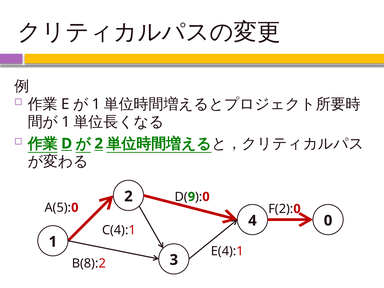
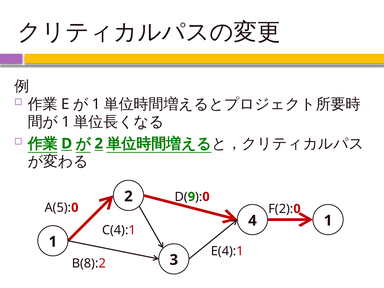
C(4):1 0: 0 -> 1 (328, 221)
